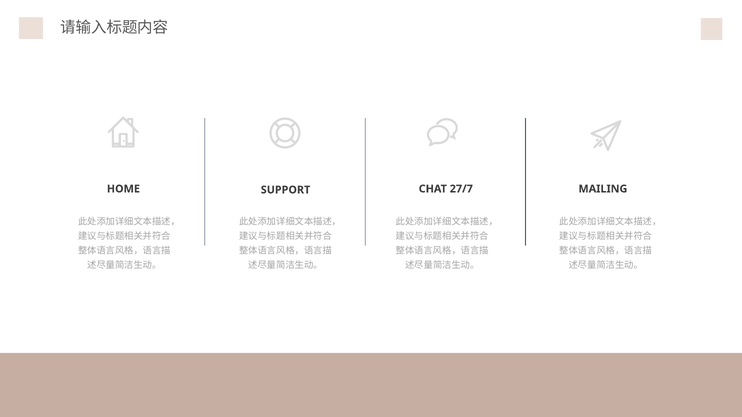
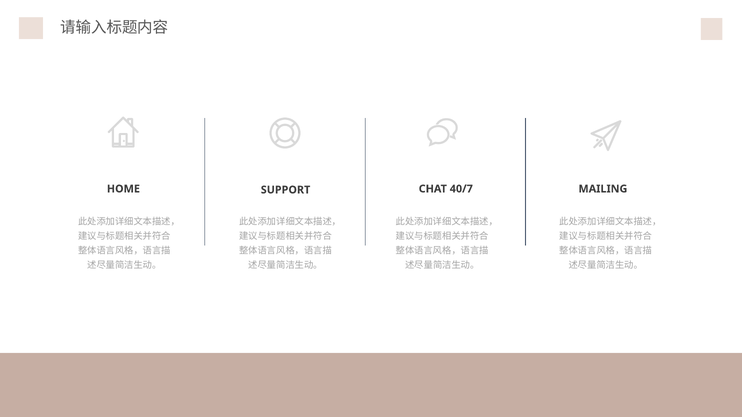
27/7: 27/7 -> 40/7 (461, 189)
